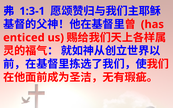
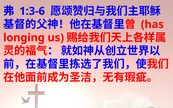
1:3-1: 1:3-1 -> 1:3-6 (32, 11)
enticed: enticed -> longing (24, 38)
